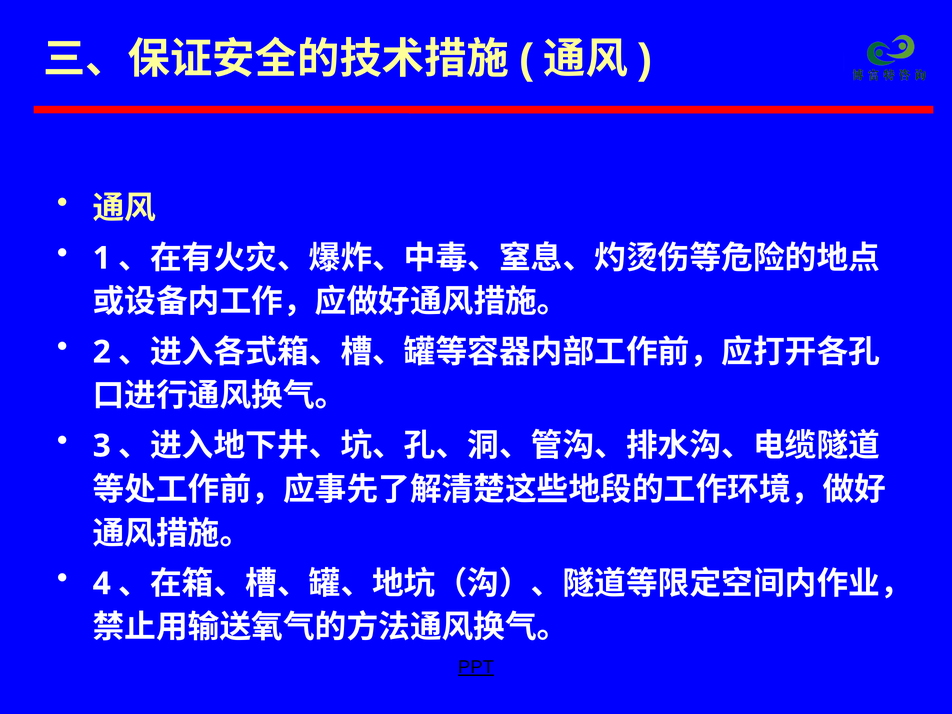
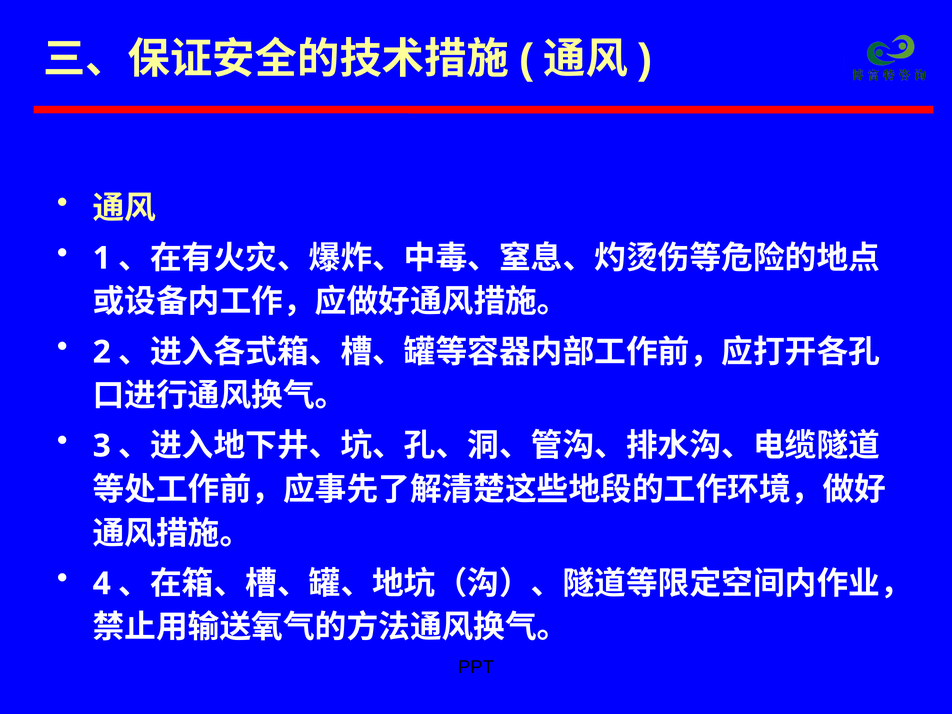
PPT underline: present -> none (476, 667)
